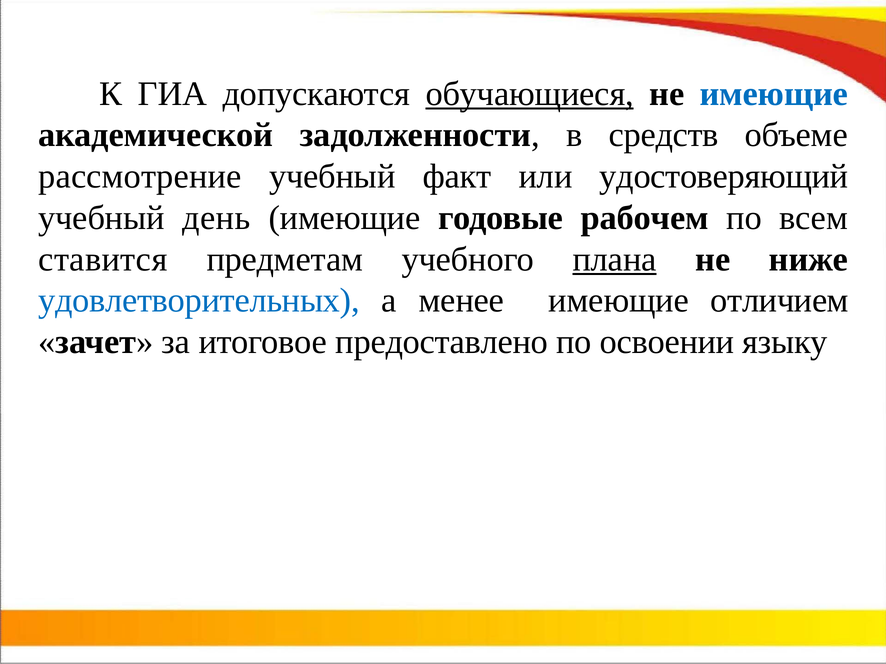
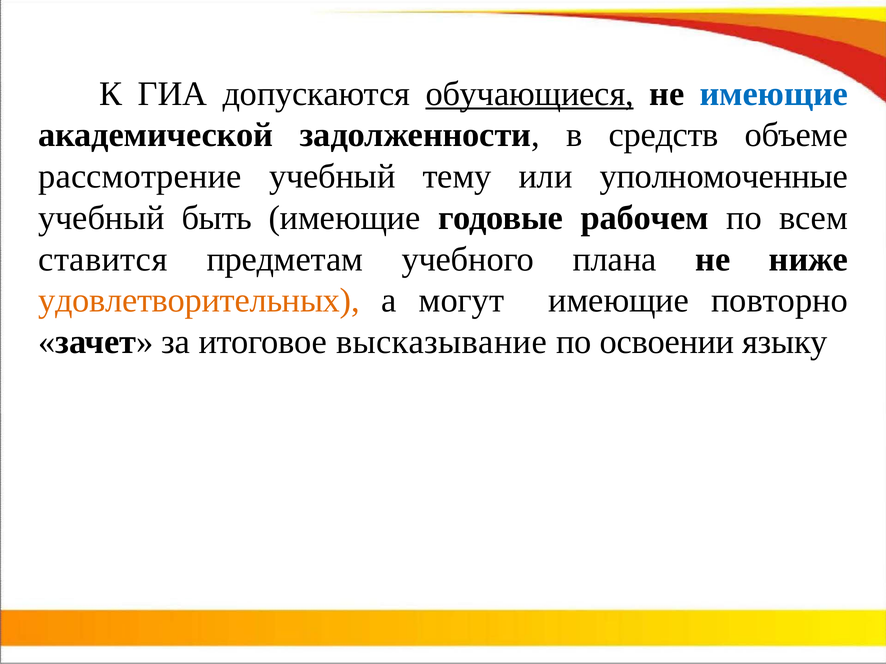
факт: факт -> тему (457, 177)
удостоверяющий: удостоверяющий -> уполномоченные (724, 177)
день: день -> быть (217, 218)
плана underline: present -> none (615, 259)
удовлетворительных colour: blue -> orange (199, 301)
менее: менее -> могут (461, 301)
отличием: отличием -> повторно (779, 301)
предоставлено: предоставлено -> высказывание (441, 342)
